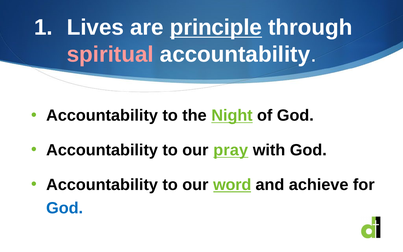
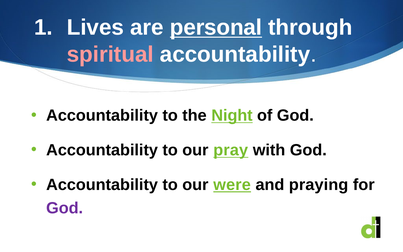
principle: principle -> personal (216, 27)
word: word -> were (232, 185)
achieve: achieve -> praying (319, 185)
God colour: blue -> purple (65, 208)
